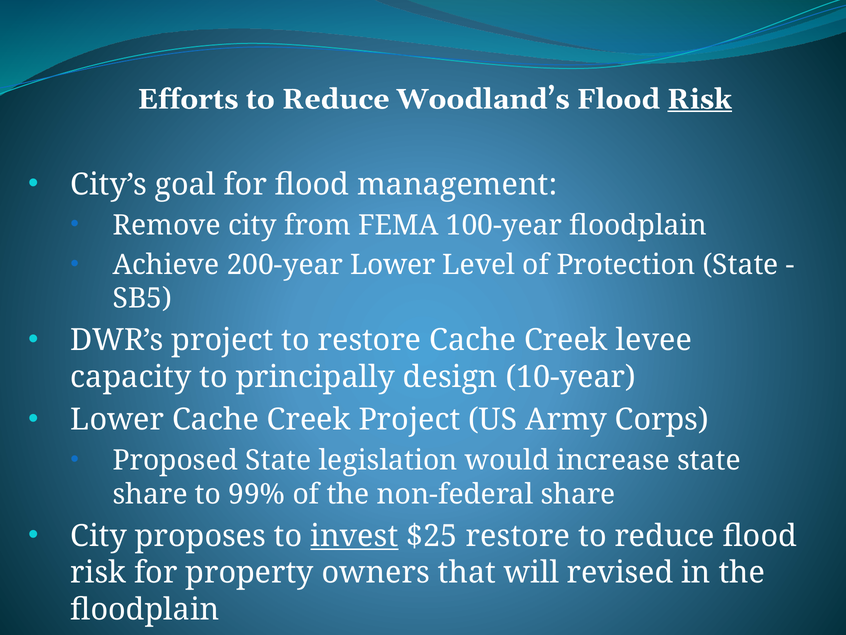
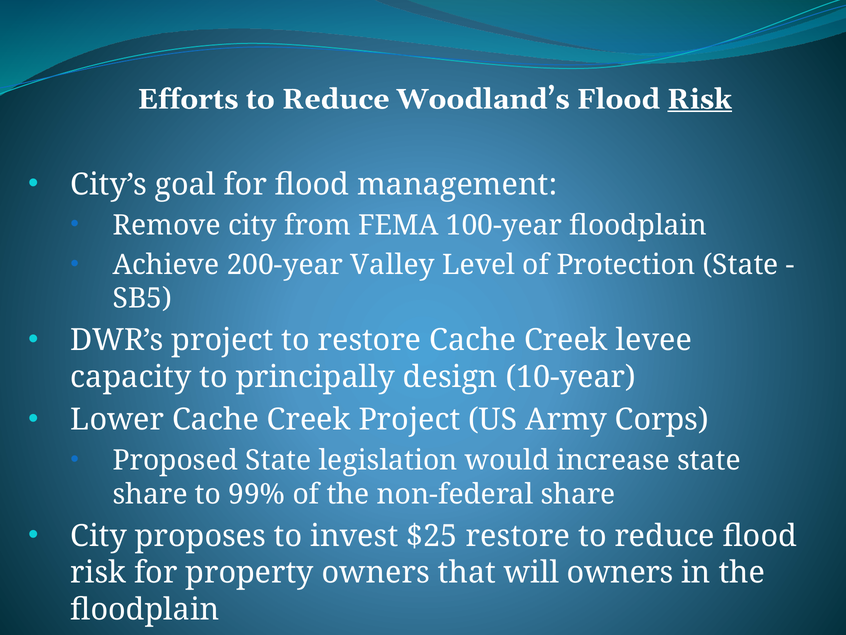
200-year Lower: Lower -> Valley (392, 265)
invest underline: present -> none (354, 536)
will revised: revised -> owners (620, 572)
